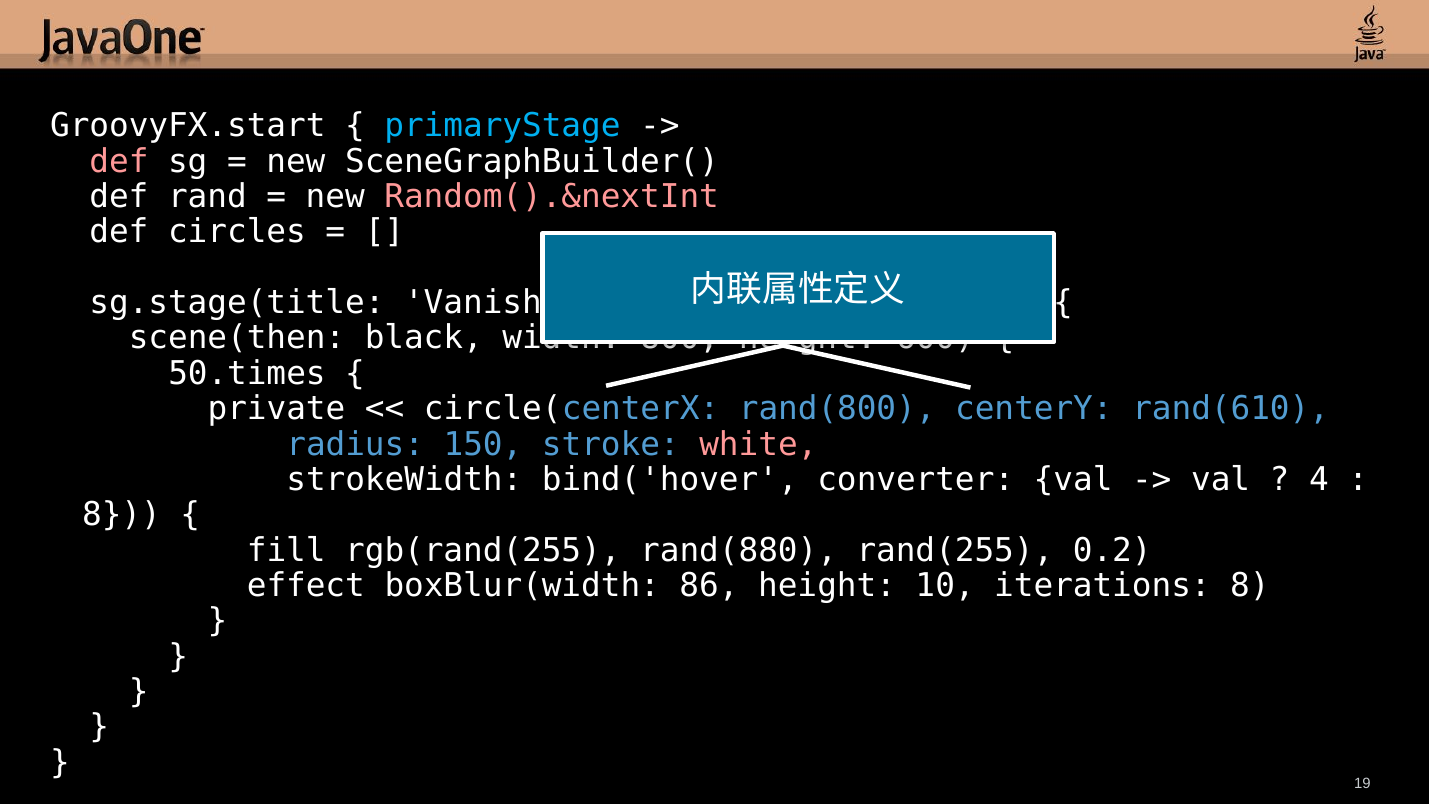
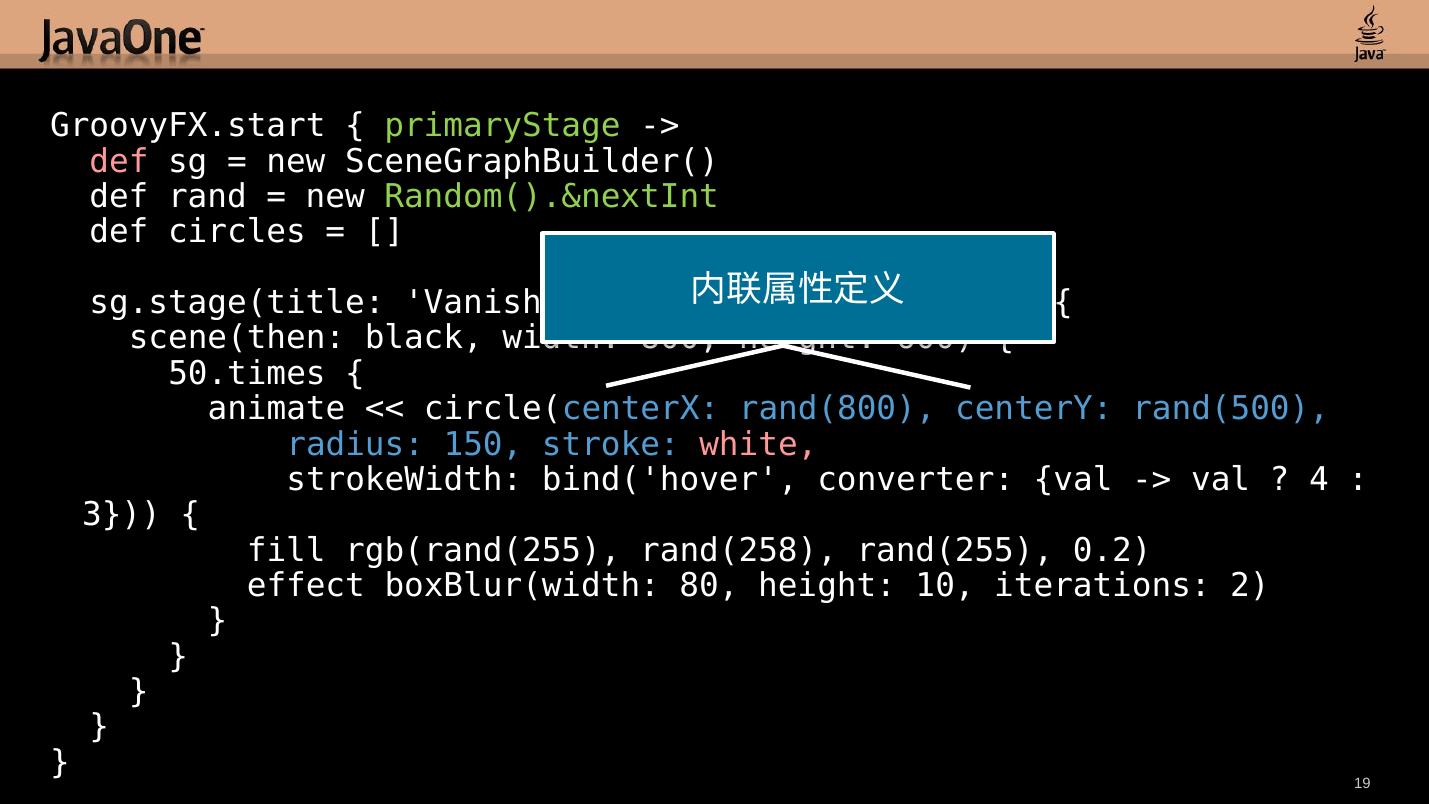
primaryStage colour: light blue -> light green (502, 126)
Random().&nextInt colour: pink -> light green (552, 197)
private: private -> animate (276, 409)
rand(610: rand(610 -> rand(500 (1231, 409)
8: 8 -> 3 (122, 515)
rand(880: rand(880 -> rand(258 (739, 550)
86: 86 -> 80 (709, 586)
iterations 8: 8 -> 2 (1250, 586)
